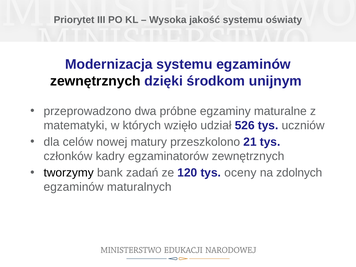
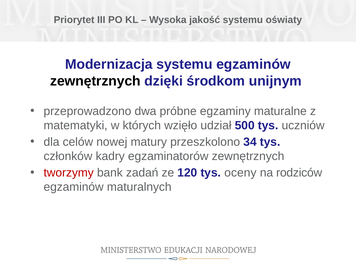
526: 526 -> 500 (245, 125)
21: 21 -> 34 (250, 142)
tworzymy colour: black -> red (69, 173)
zdolnych: zdolnych -> rodziców (299, 173)
